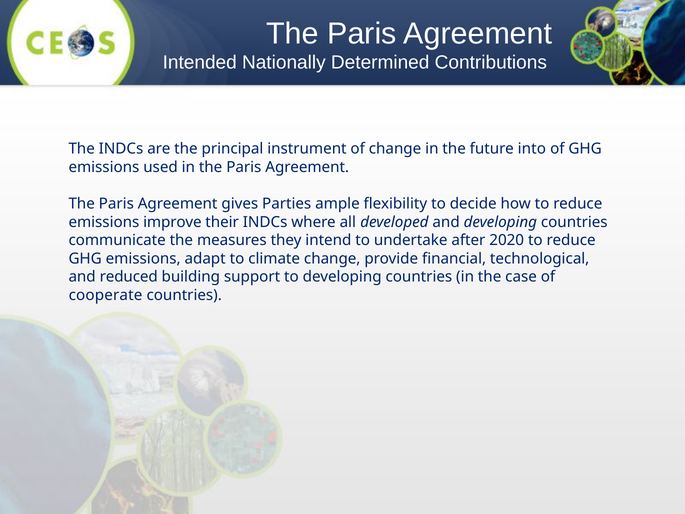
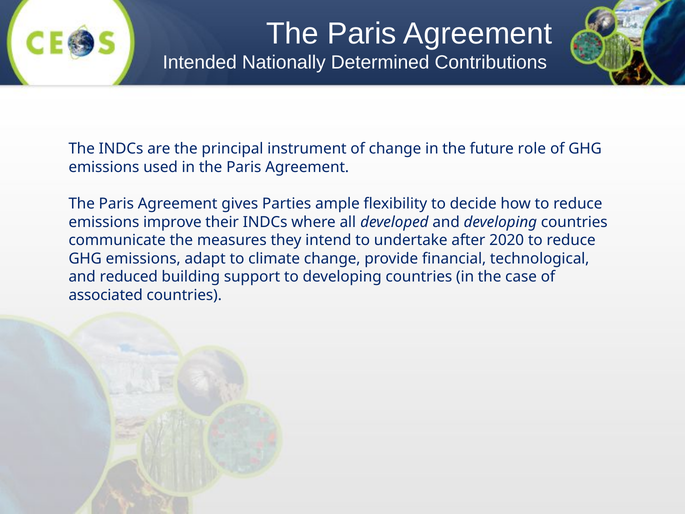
into: into -> role (532, 149)
cooperate: cooperate -> associated (106, 295)
